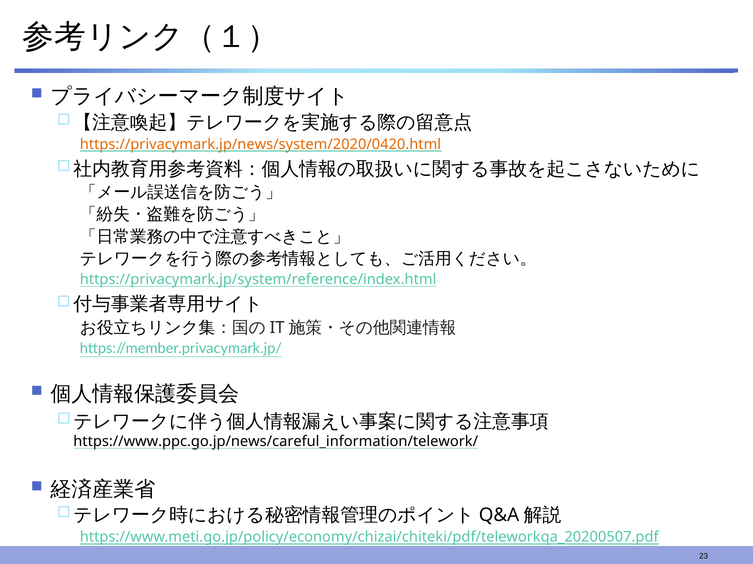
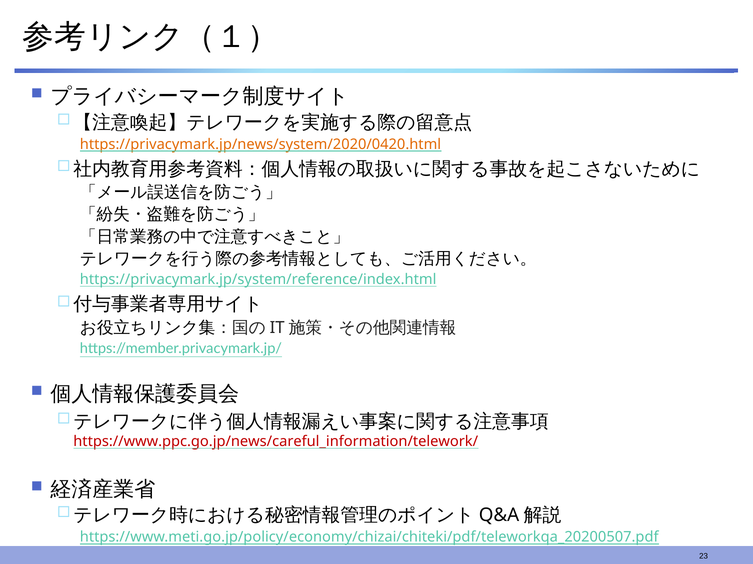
https://www.ppc.go.jp/news/careful_information/telework/ colour: black -> red (276, 442)
